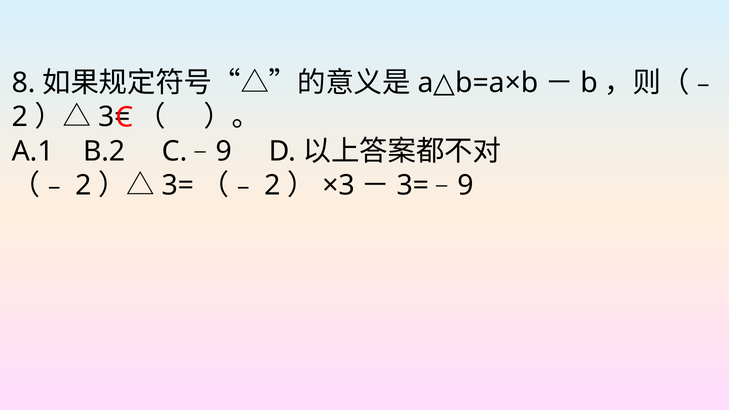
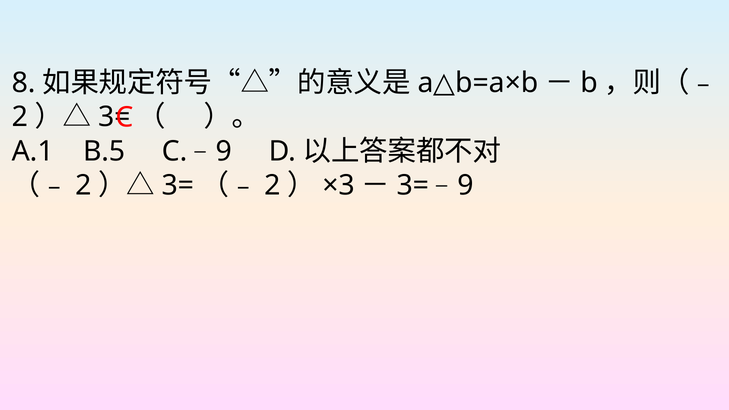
B.2: B.2 -> B.5 (104, 151)
